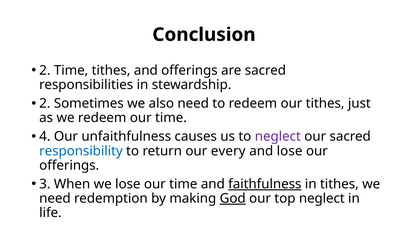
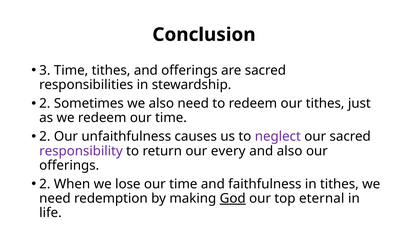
2: 2 -> 3 (45, 71)
4: 4 -> 2 (45, 137)
responsibility colour: blue -> purple (81, 151)
and lose: lose -> also (290, 151)
3: 3 -> 2 (45, 184)
faithfulness underline: present -> none (265, 184)
top neglect: neglect -> eternal (322, 199)
